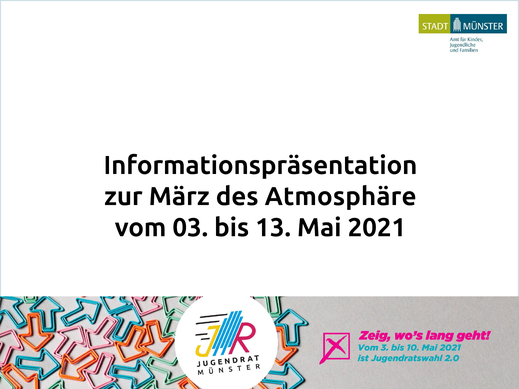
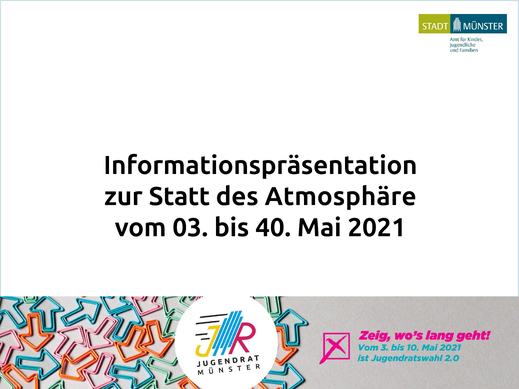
März: März -> Statt (179, 197)
13: 13 -> 40 (273, 228)
